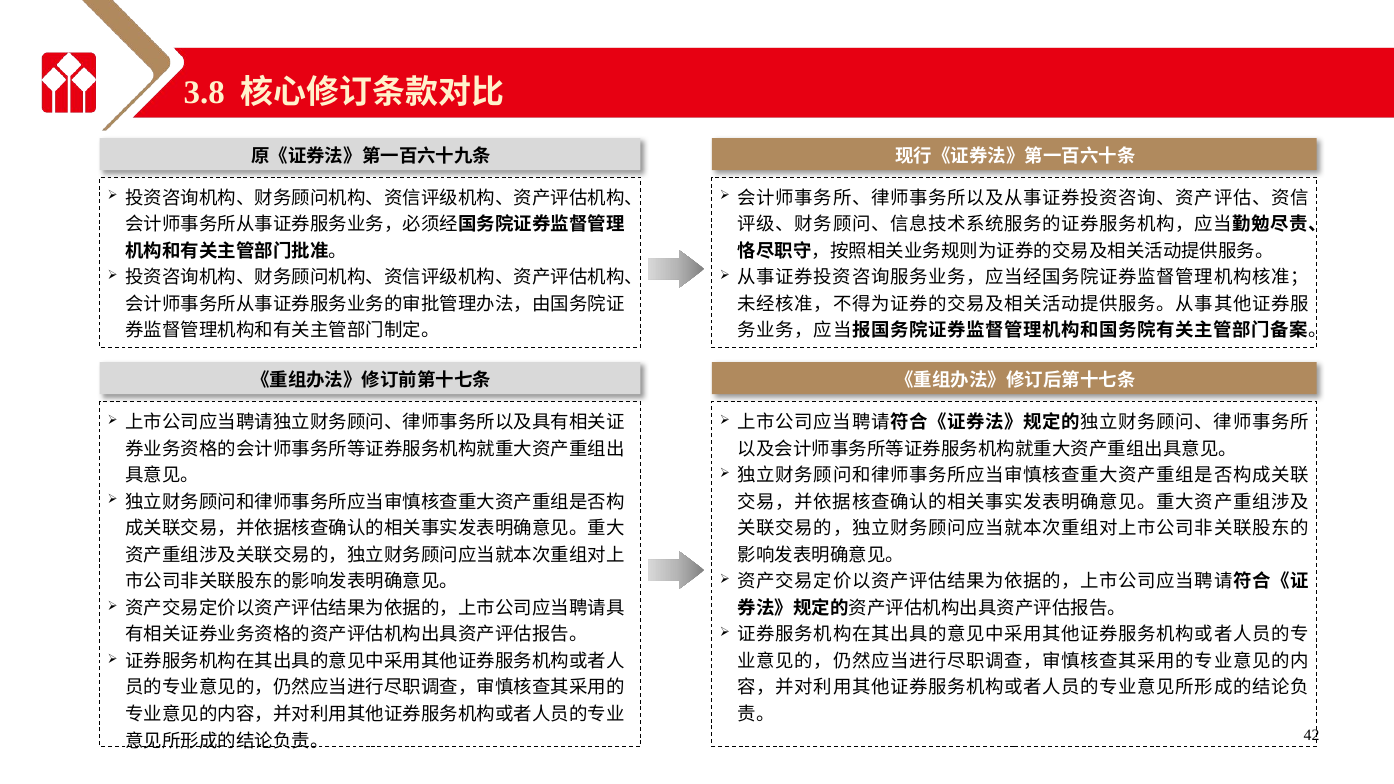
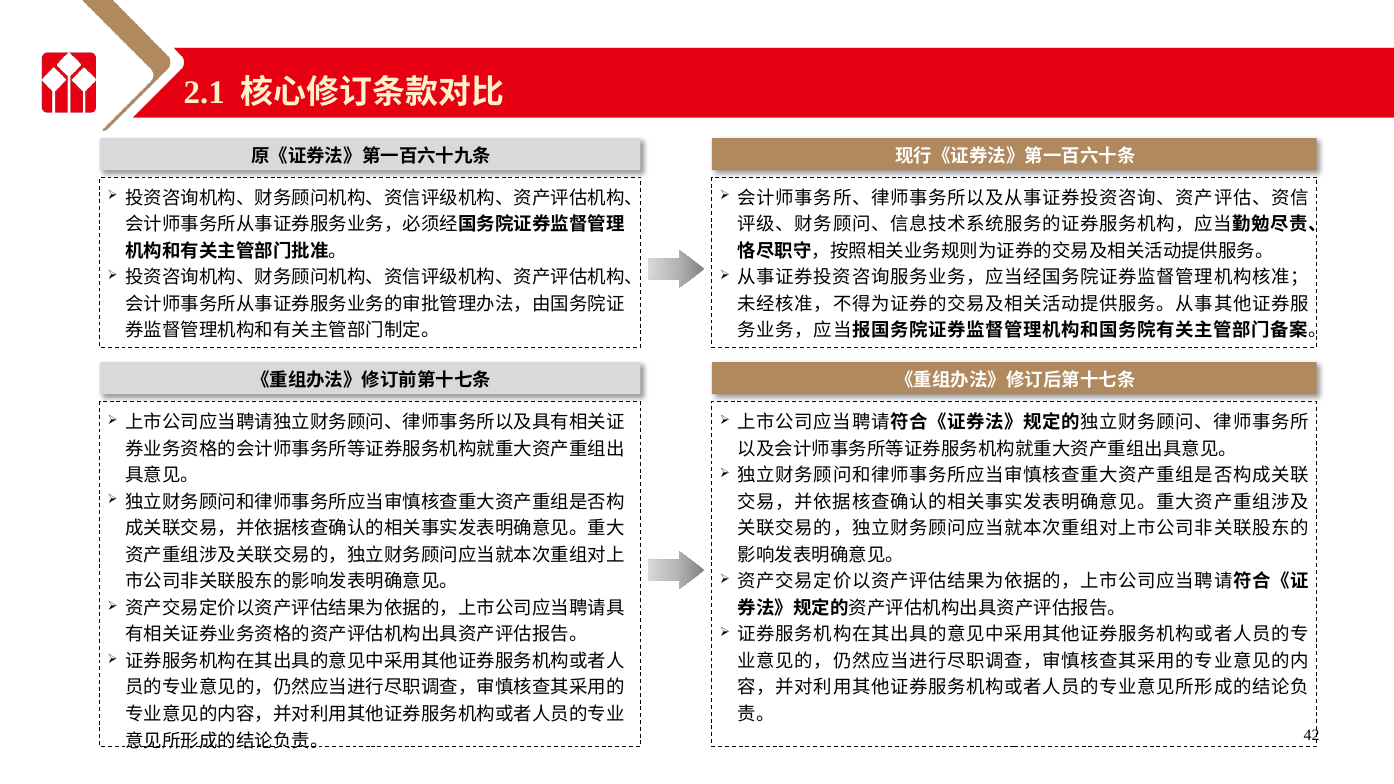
3.8: 3.8 -> 2.1 (204, 93)
